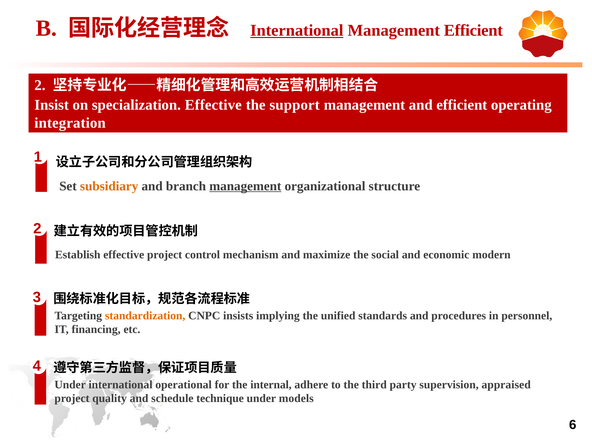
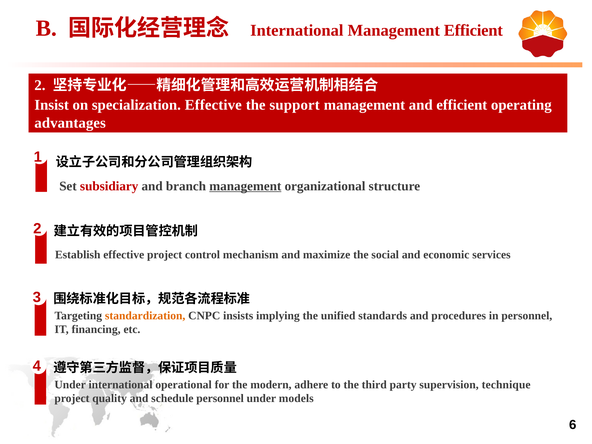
International underline: present -> none (297, 30)
integration: integration -> advantages (70, 123)
subsidiary colour: orange -> red (109, 186)
modern: modern -> services (491, 255)
internal: internal -> modern (271, 385)
appraised: appraised -> technique (506, 385)
schedule technique: technique -> personnel (220, 398)
